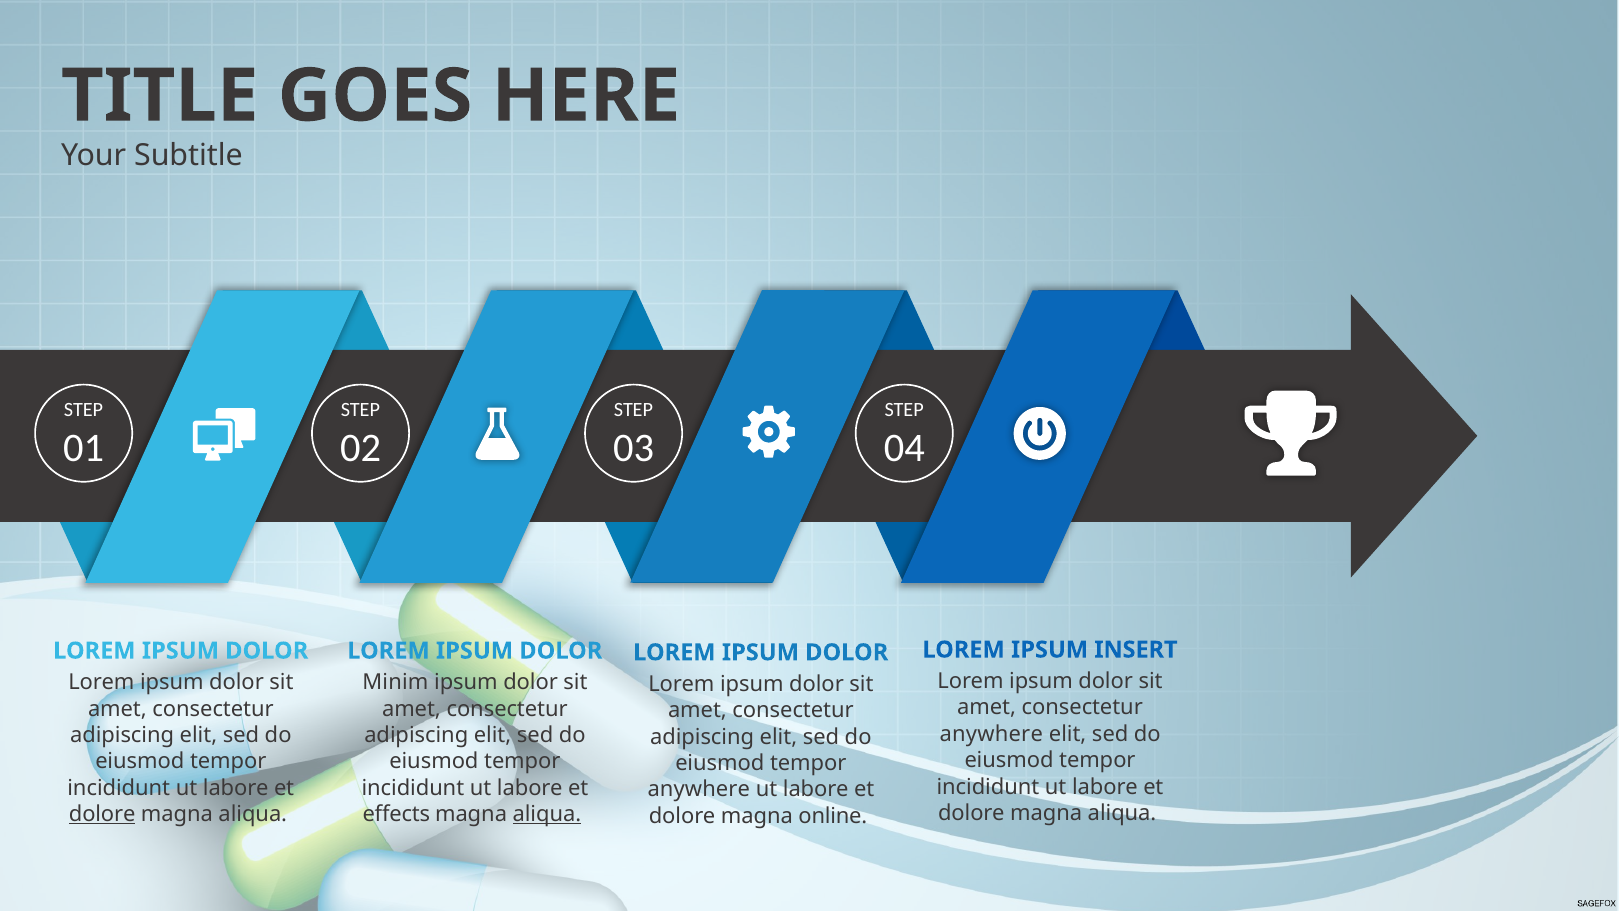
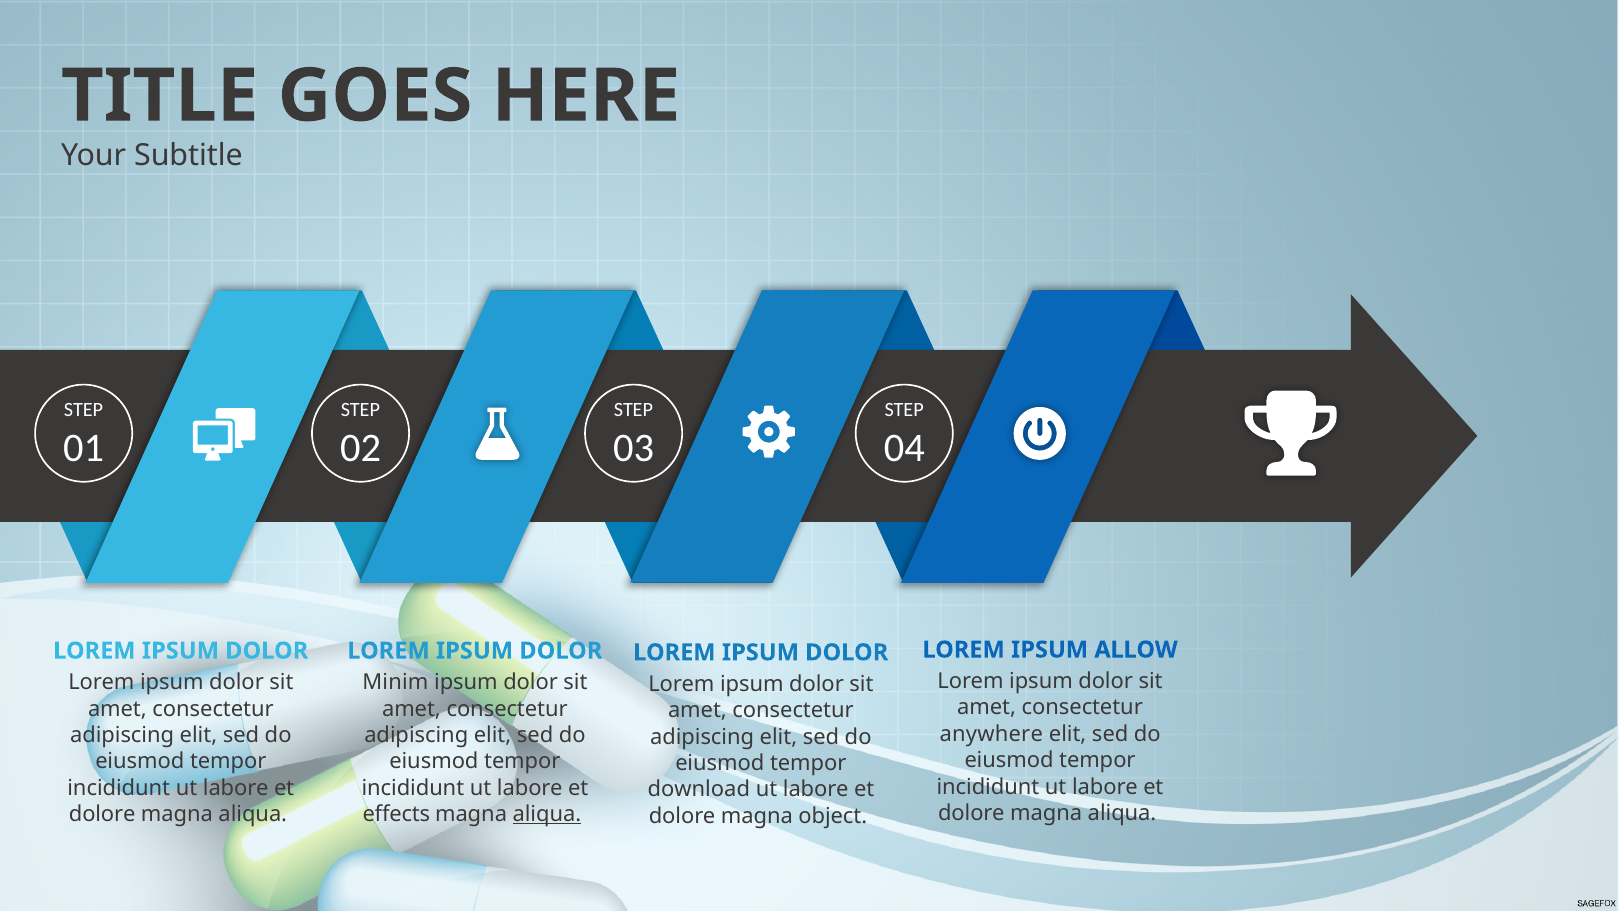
INSERT: INSERT -> ALLOW (1136, 650)
anywhere: anywhere -> download (699, 789)
dolore underline: present -> none (102, 814)
online: online -> object (833, 816)
